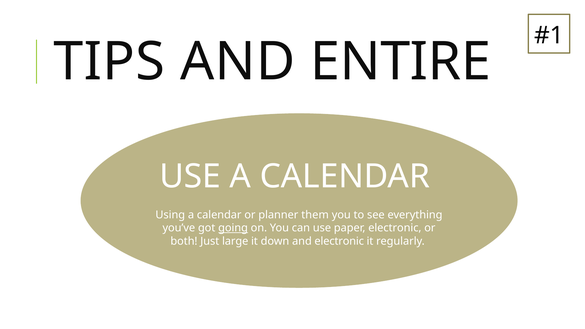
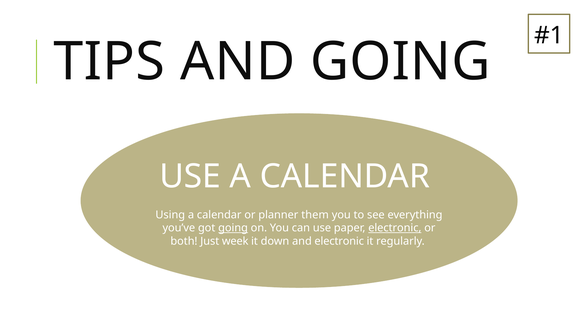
AND ENTIRE: ENTIRE -> GOING (400, 62)
electronic underline: none -> present (395, 228)
large: large -> week (235, 241)
